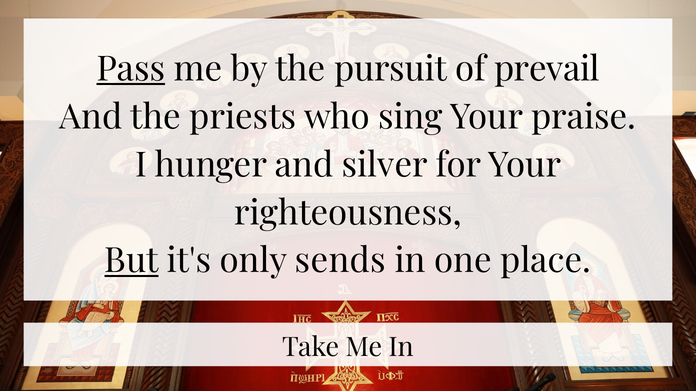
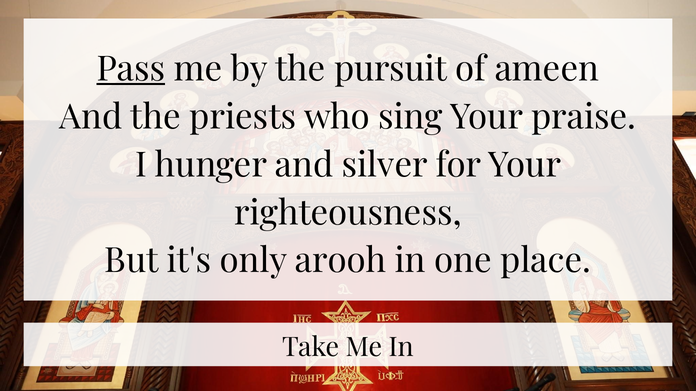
prevail: prevail -> ameen (547, 69)
But underline: present -> none (132, 261)
sends: sends -> arooh (341, 261)
